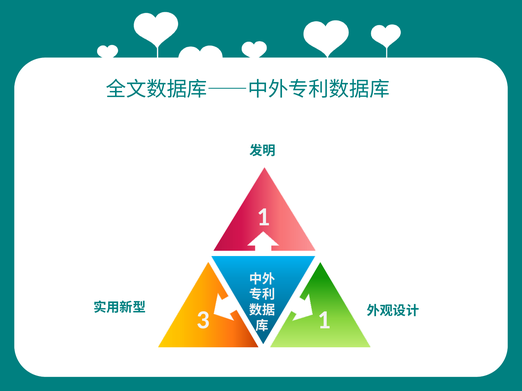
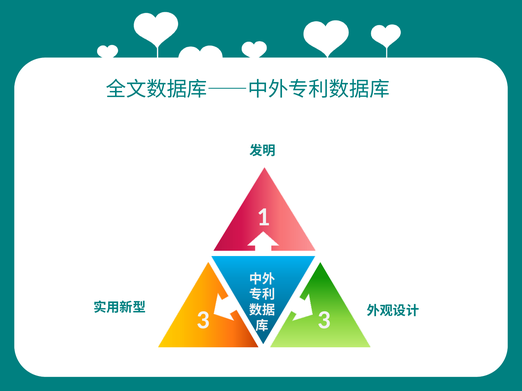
1: 1 -> 3 (324, 320)
